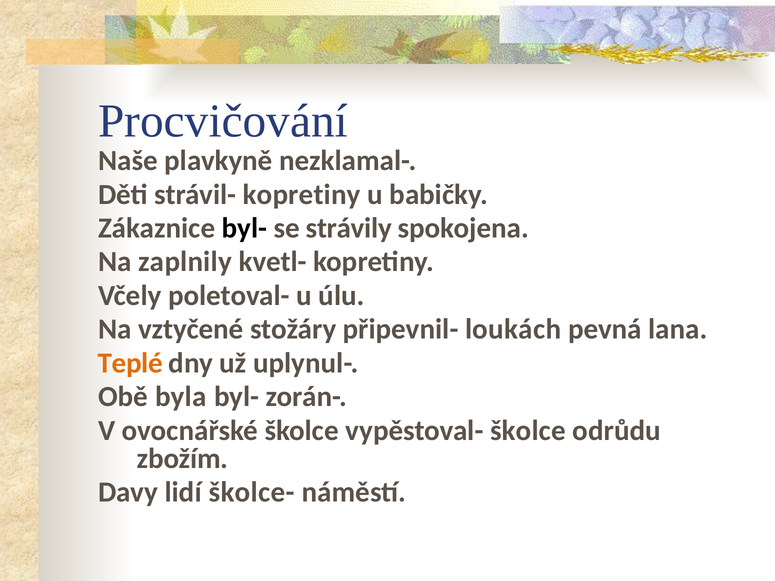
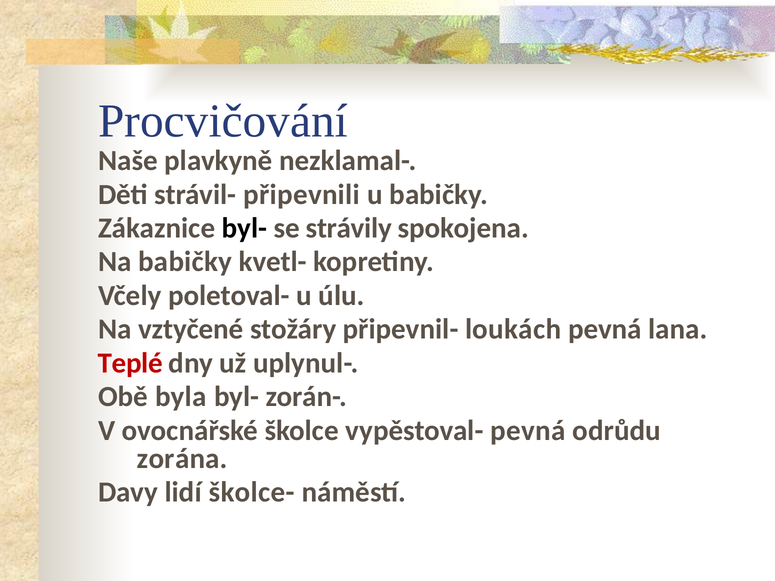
strávil- kopretiny: kopretiny -> připevnili (302, 194)
Na zaplnily: zaplnily -> babičky (185, 262)
Teplé colour: orange -> red (130, 363)
vypěstoval- školce: školce -> pevná (528, 431)
zbožím: zbožím -> zorána (182, 459)
